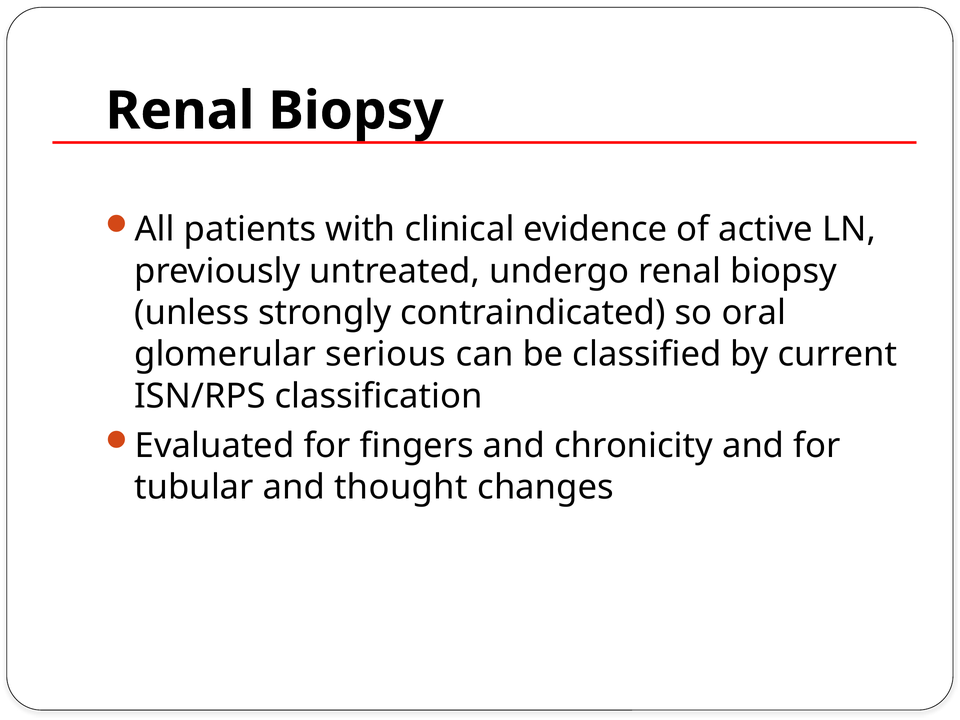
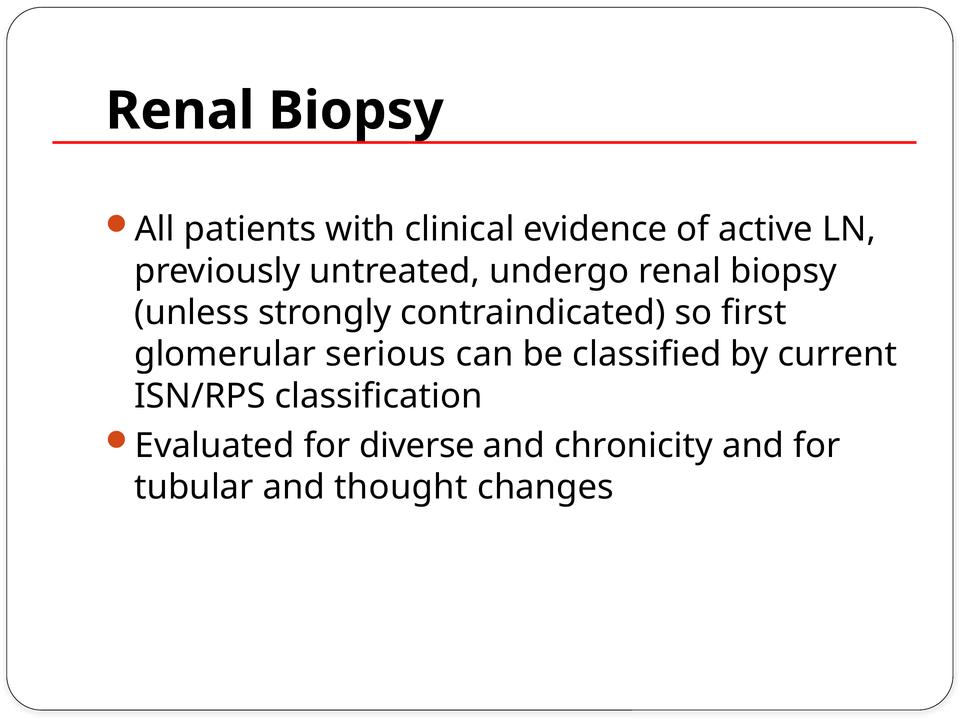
oral: oral -> first (754, 313)
fingers: fingers -> diverse (417, 446)
